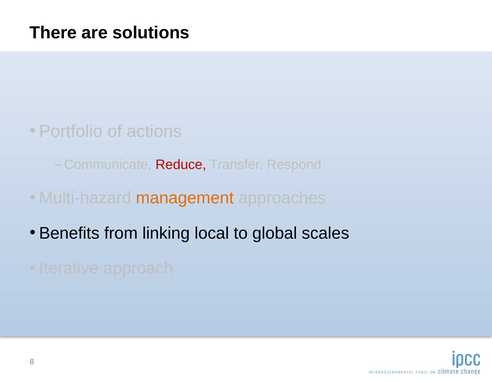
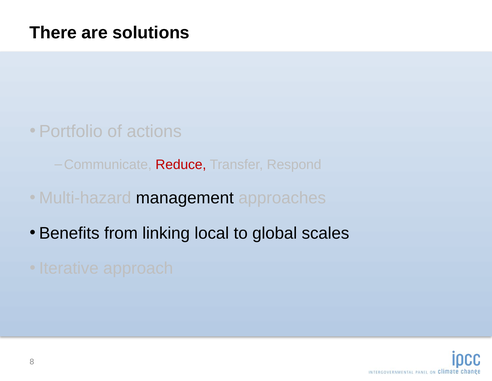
management colour: orange -> black (185, 198)
